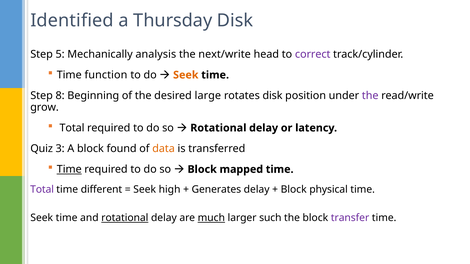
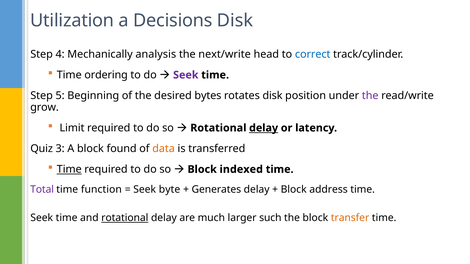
Identified: Identified -> Utilization (72, 20)
Thursday: Thursday -> Decisions (173, 20)
5: 5 -> 4 (60, 54)
correct colour: purple -> blue (313, 54)
function: function -> ordering (106, 75)
Seek colour: orange -> purple (186, 75)
8: 8 -> 5 (60, 96)
large: large -> bytes (208, 96)
Total: Total -> Limit (72, 128)
delay underline: none -> present (264, 128)
mapped: mapped -> indexed (241, 170)
different: different -> function (101, 190)
high: high -> byte (170, 190)
physical: physical -> address (329, 190)
much underline: present -> none (211, 218)
transfer colour: purple -> orange (350, 218)
